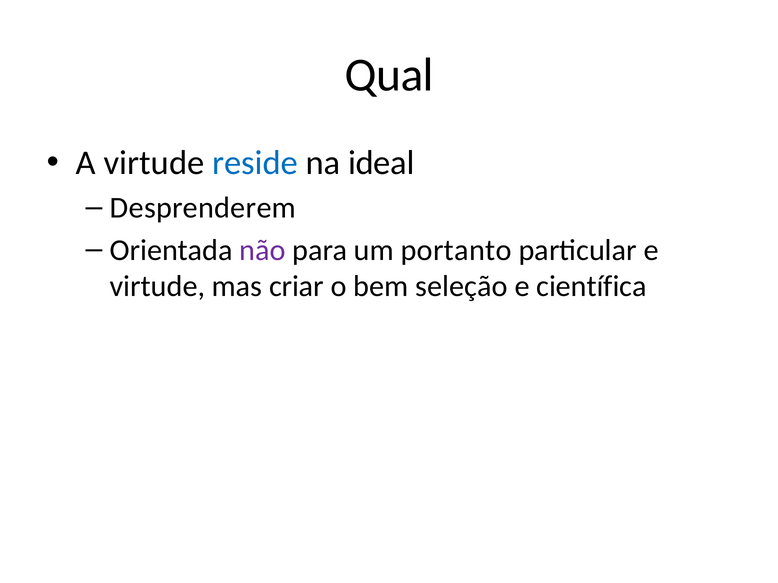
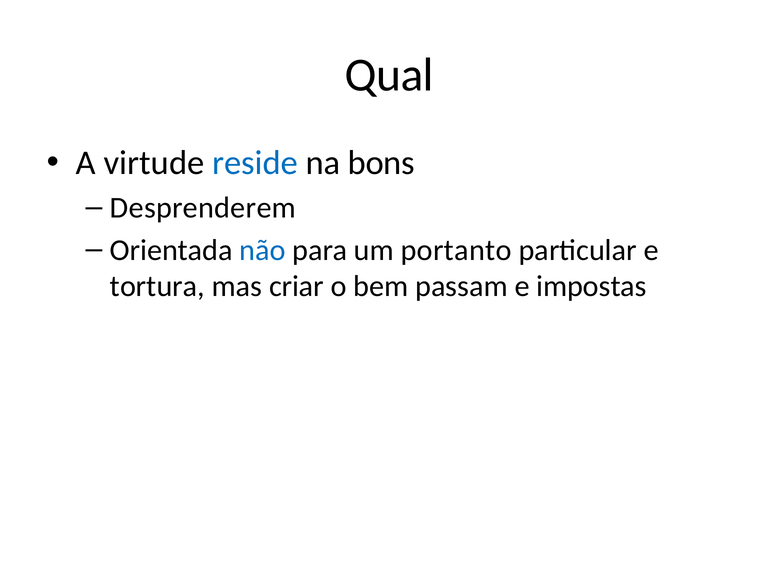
ideal: ideal -> bons (381, 163)
não colour: purple -> blue (262, 250)
virtude: virtude -> tortura (157, 287)
seleção: seleção -> passam (461, 287)
científica: científica -> impostas (592, 287)
